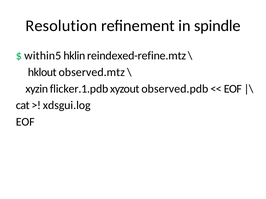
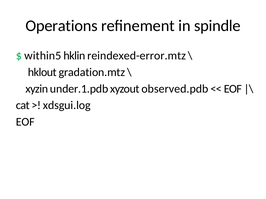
Resolution: Resolution -> Operations (62, 26)
reindexed-refine.mtz: reindexed-refine.mtz -> reindexed-error.mtz (137, 56)
observed.mtz: observed.mtz -> gradation.mtz (92, 72)
flicker.1.pdb: flicker.1.pdb -> under.1.pdb (79, 89)
